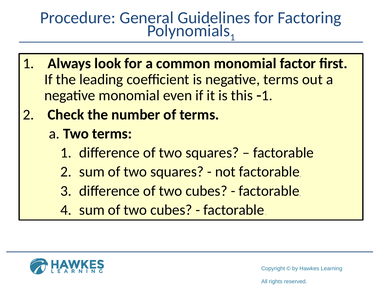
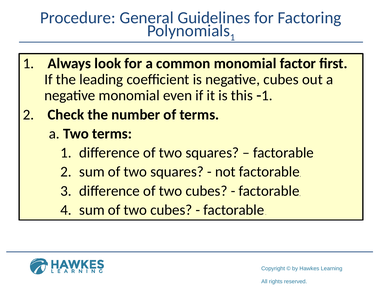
negative terms: terms -> cubes (281, 79)
